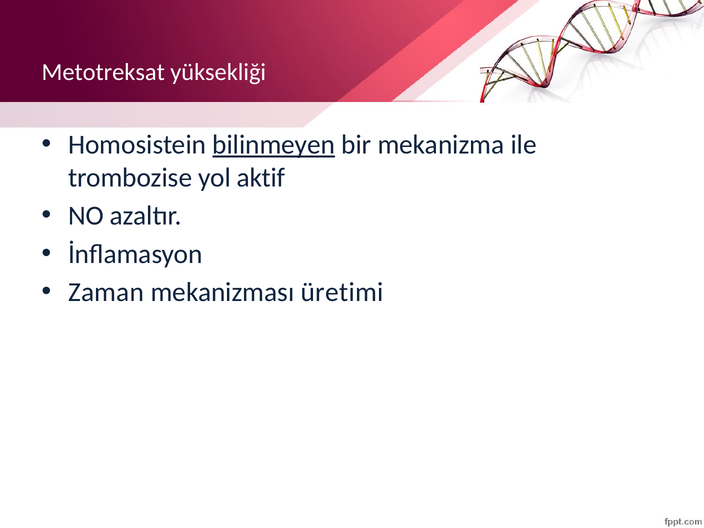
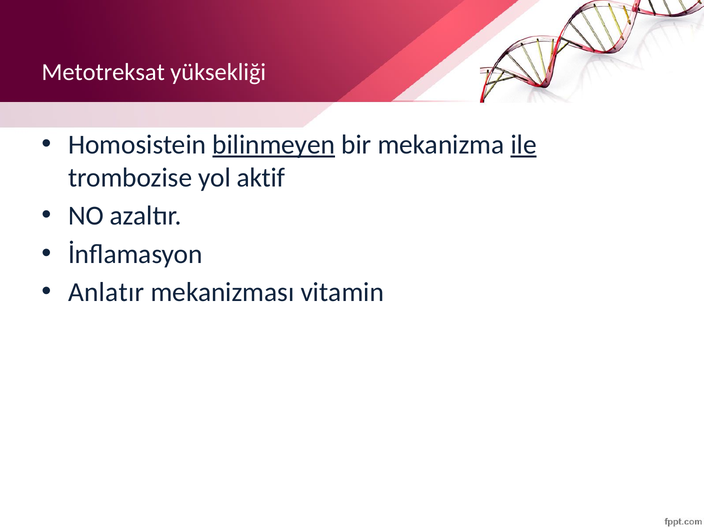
ile underline: none -> present (524, 145)
Zaman: Zaman -> Anlatır (106, 292)
üretimi: üretimi -> vitamin (342, 292)
